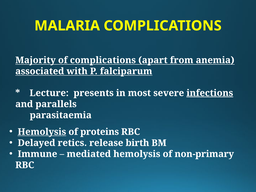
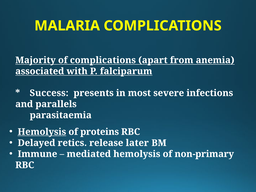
Lecture: Lecture -> Success (49, 93)
infections underline: present -> none (210, 93)
birth: birth -> later (137, 143)
